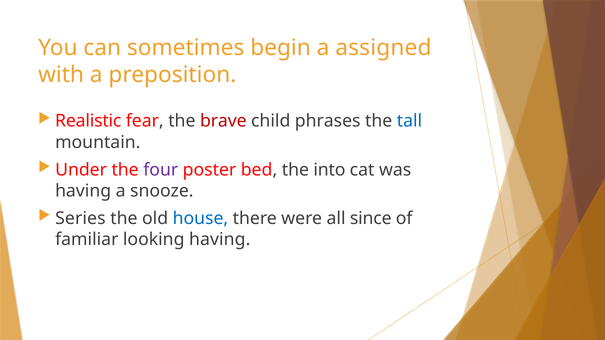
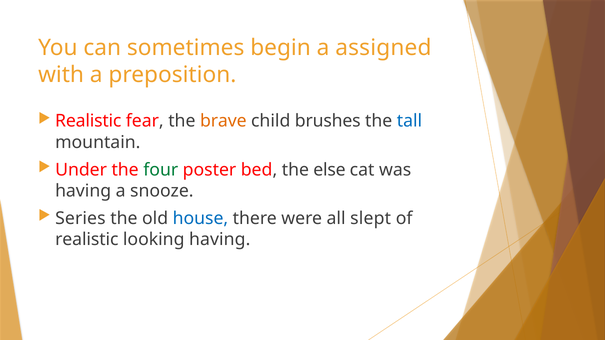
brave colour: red -> orange (223, 121)
phrases: phrases -> brushes (328, 121)
four colour: purple -> green (161, 170)
into: into -> else (329, 170)
since: since -> slept (371, 218)
familiar: familiar -> realistic (87, 240)
